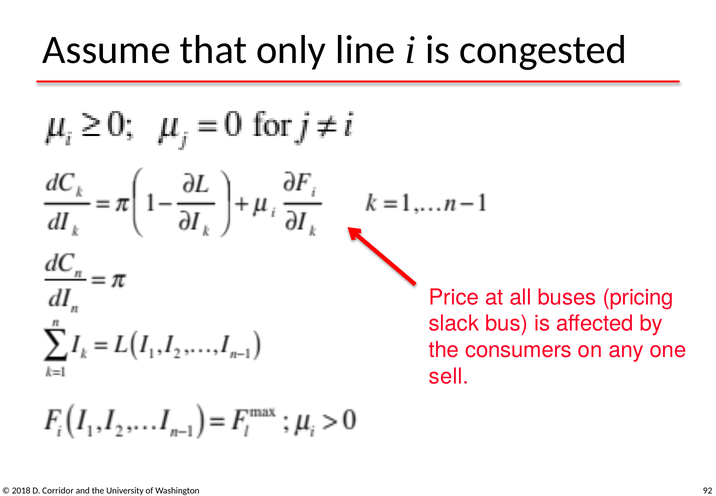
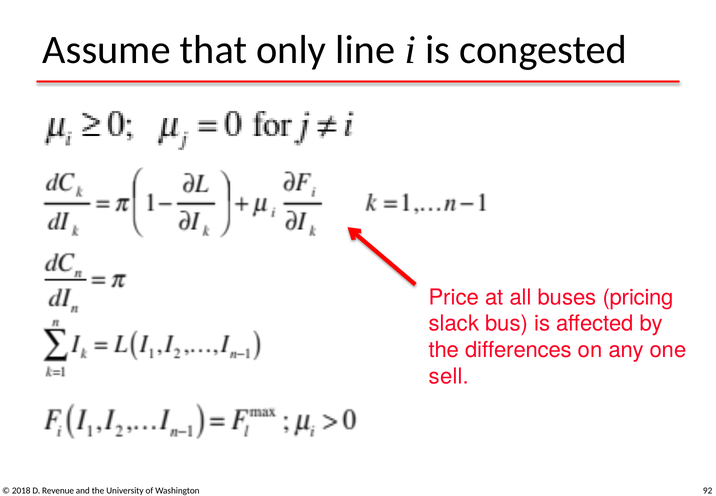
consumers: consumers -> differences (519, 350)
Corridor: Corridor -> Revenue (58, 491)
